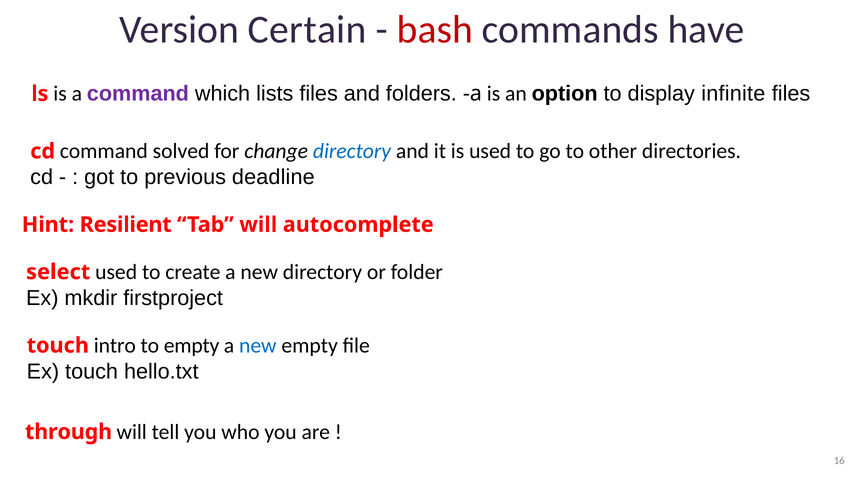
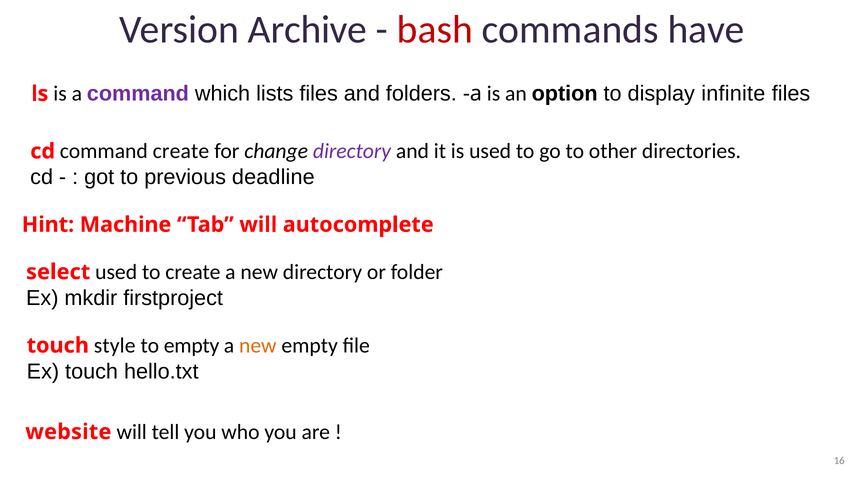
Certain: Certain -> Archive (308, 30)
command solved: solved -> create (181, 151)
directory colour: blue -> purple (352, 151)
Resilient: Resilient -> Machine (126, 224)
intro: intro -> style (115, 345)
new colour: blue -> orange (258, 345)
through: through -> website (68, 432)
